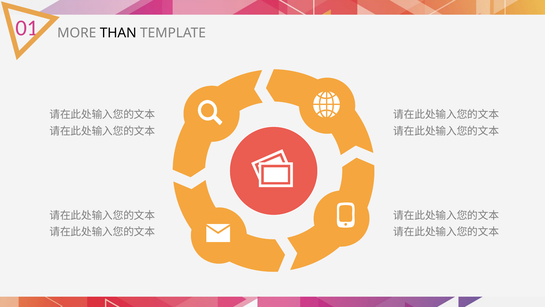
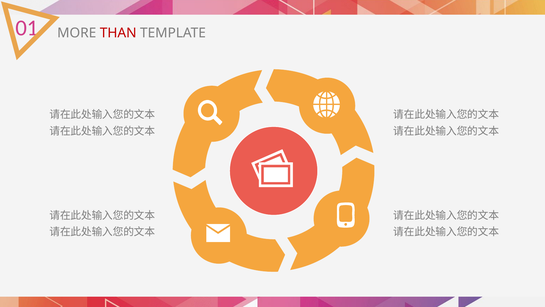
THAN colour: black -> red (118, 33)
